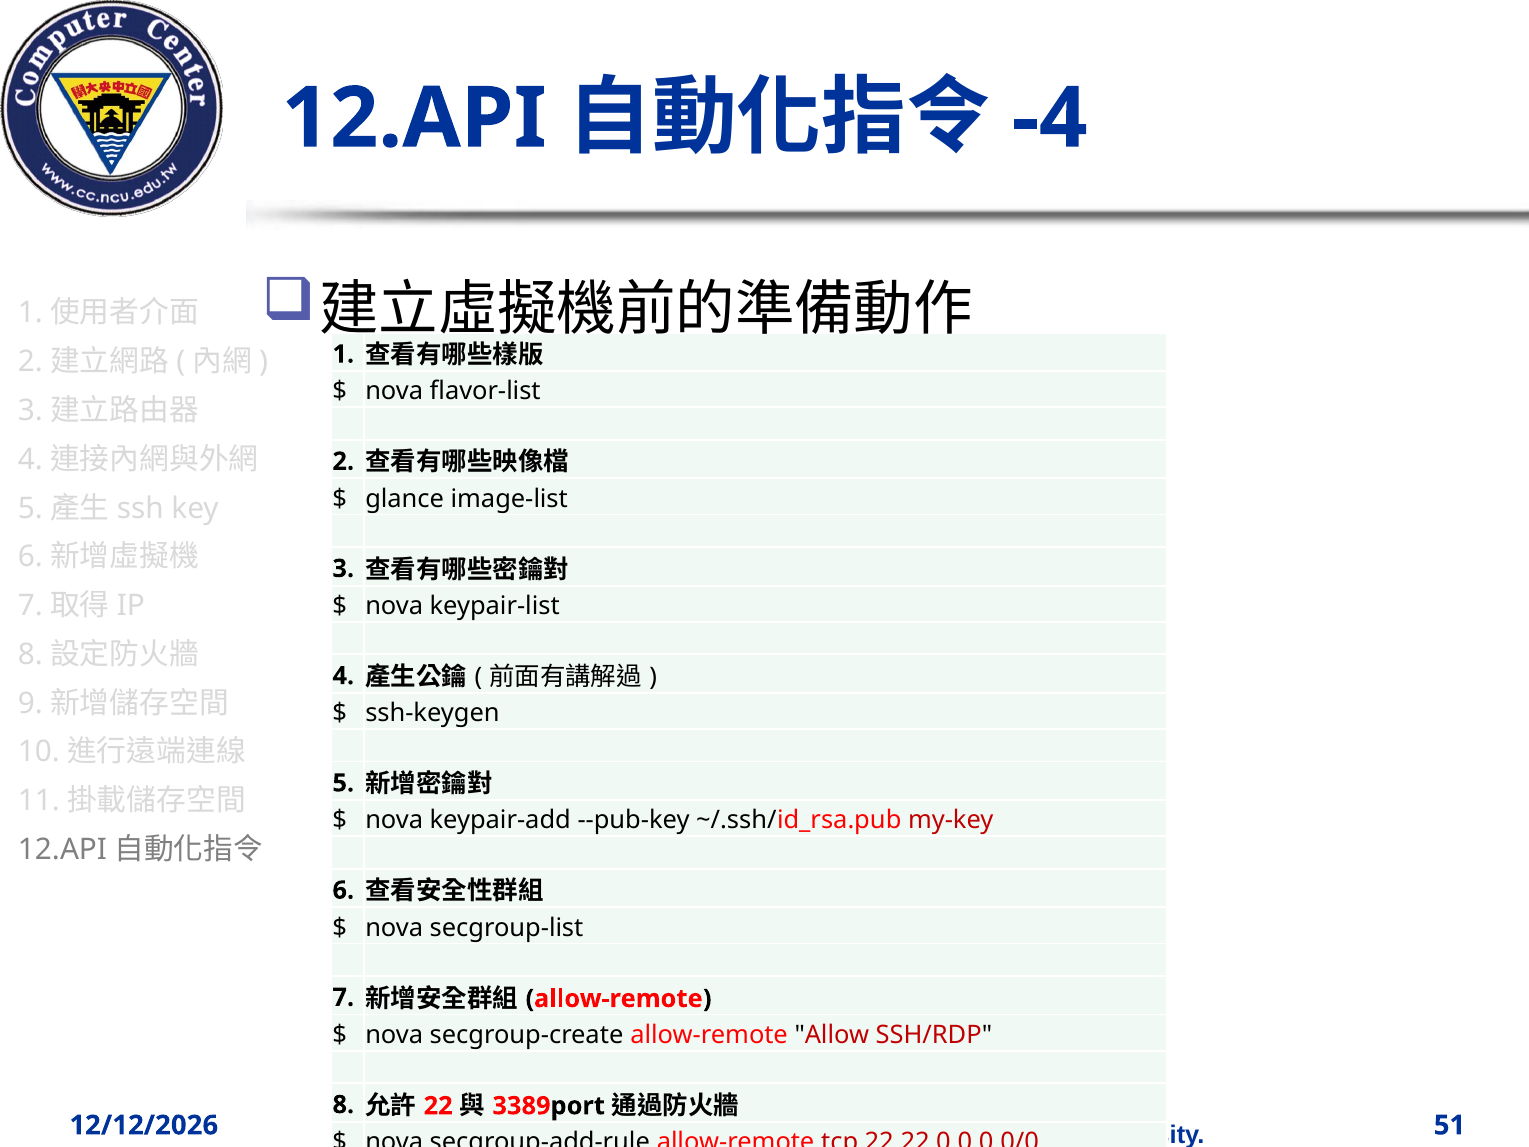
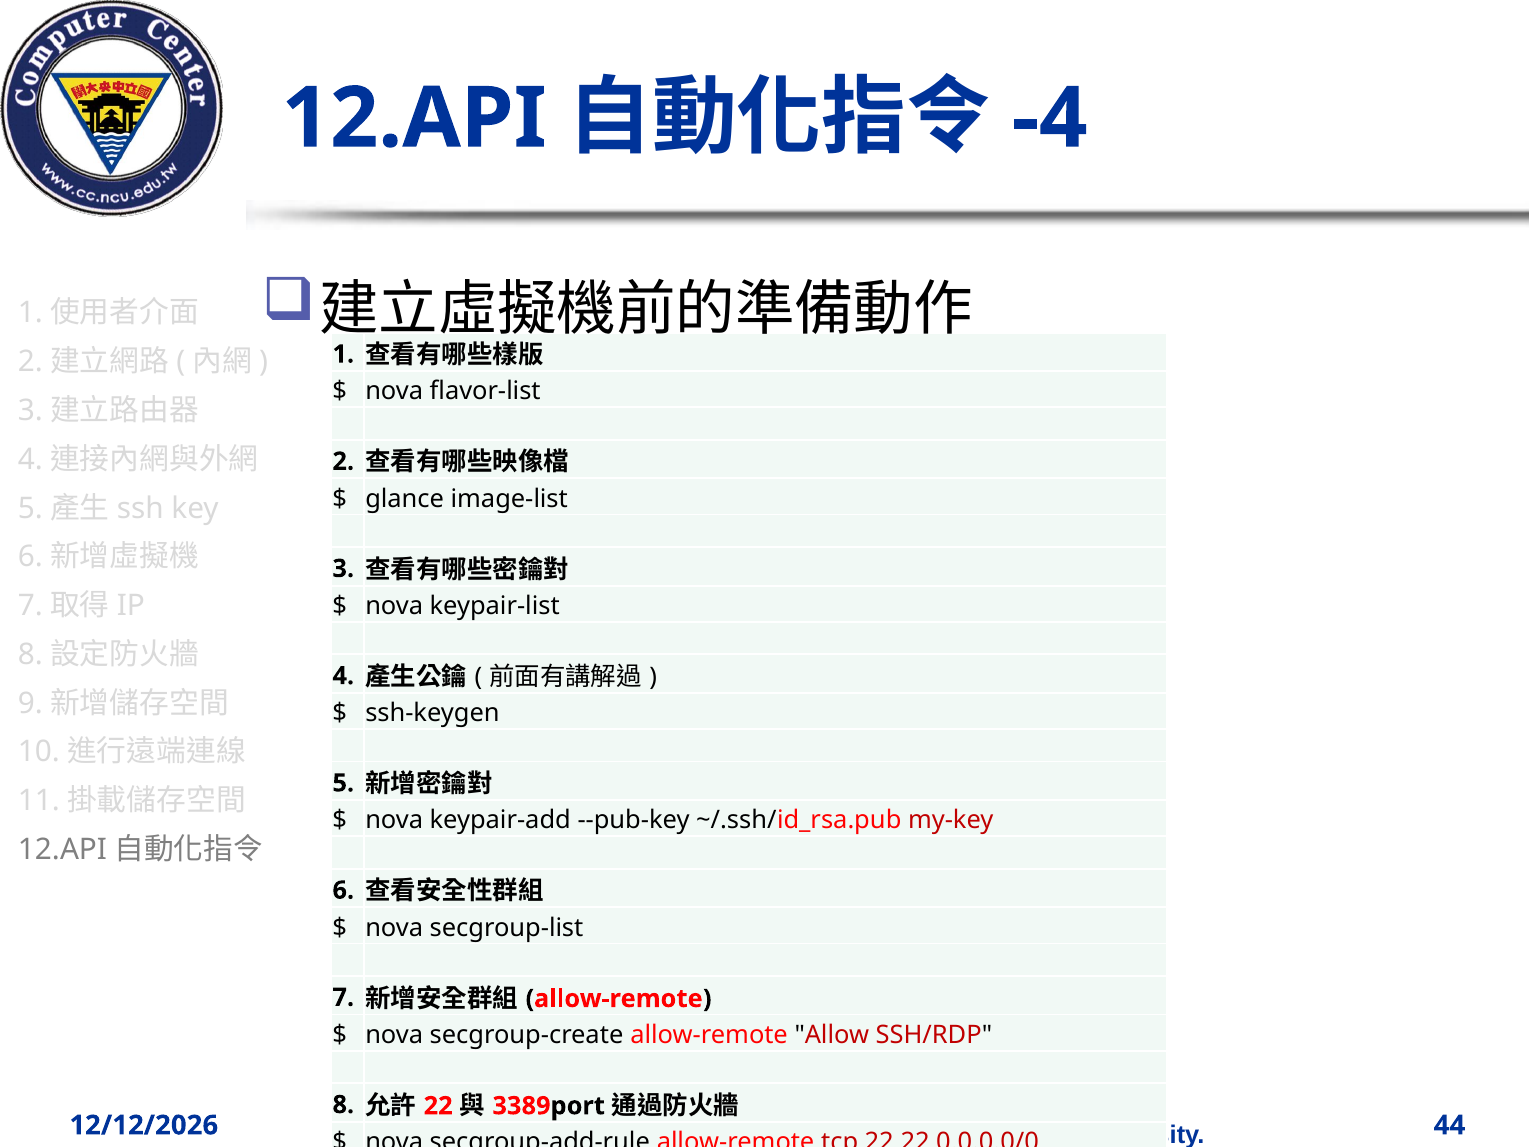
51: 51 -> 44 (1450, 1125)
